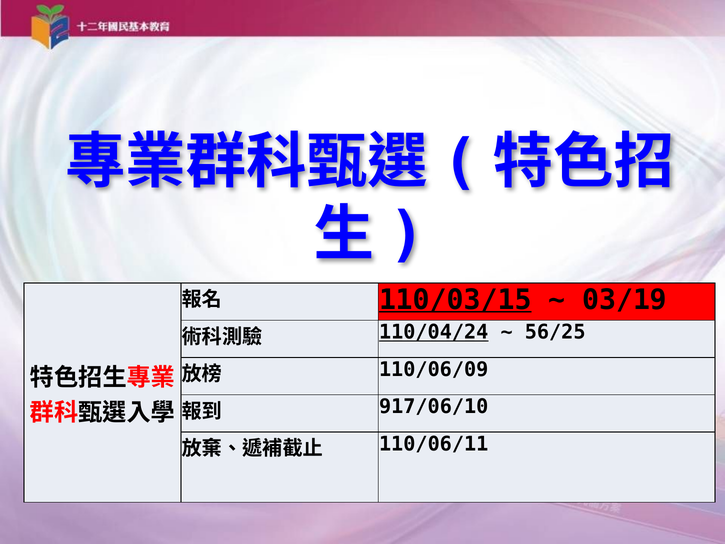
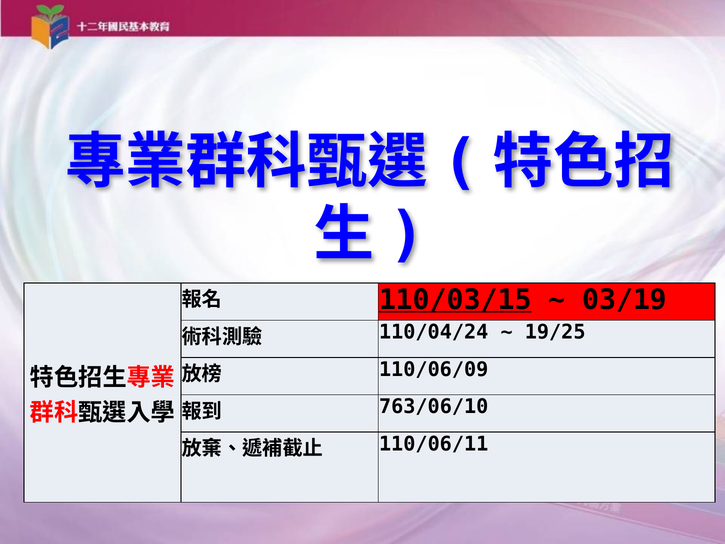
110/04/24 underline: present -> none (434, 332)
56/25: 56/25 -> 19/25 (555, 332)
917/06/10: 917/06/10 -> 763/06/10 (434, 407)
